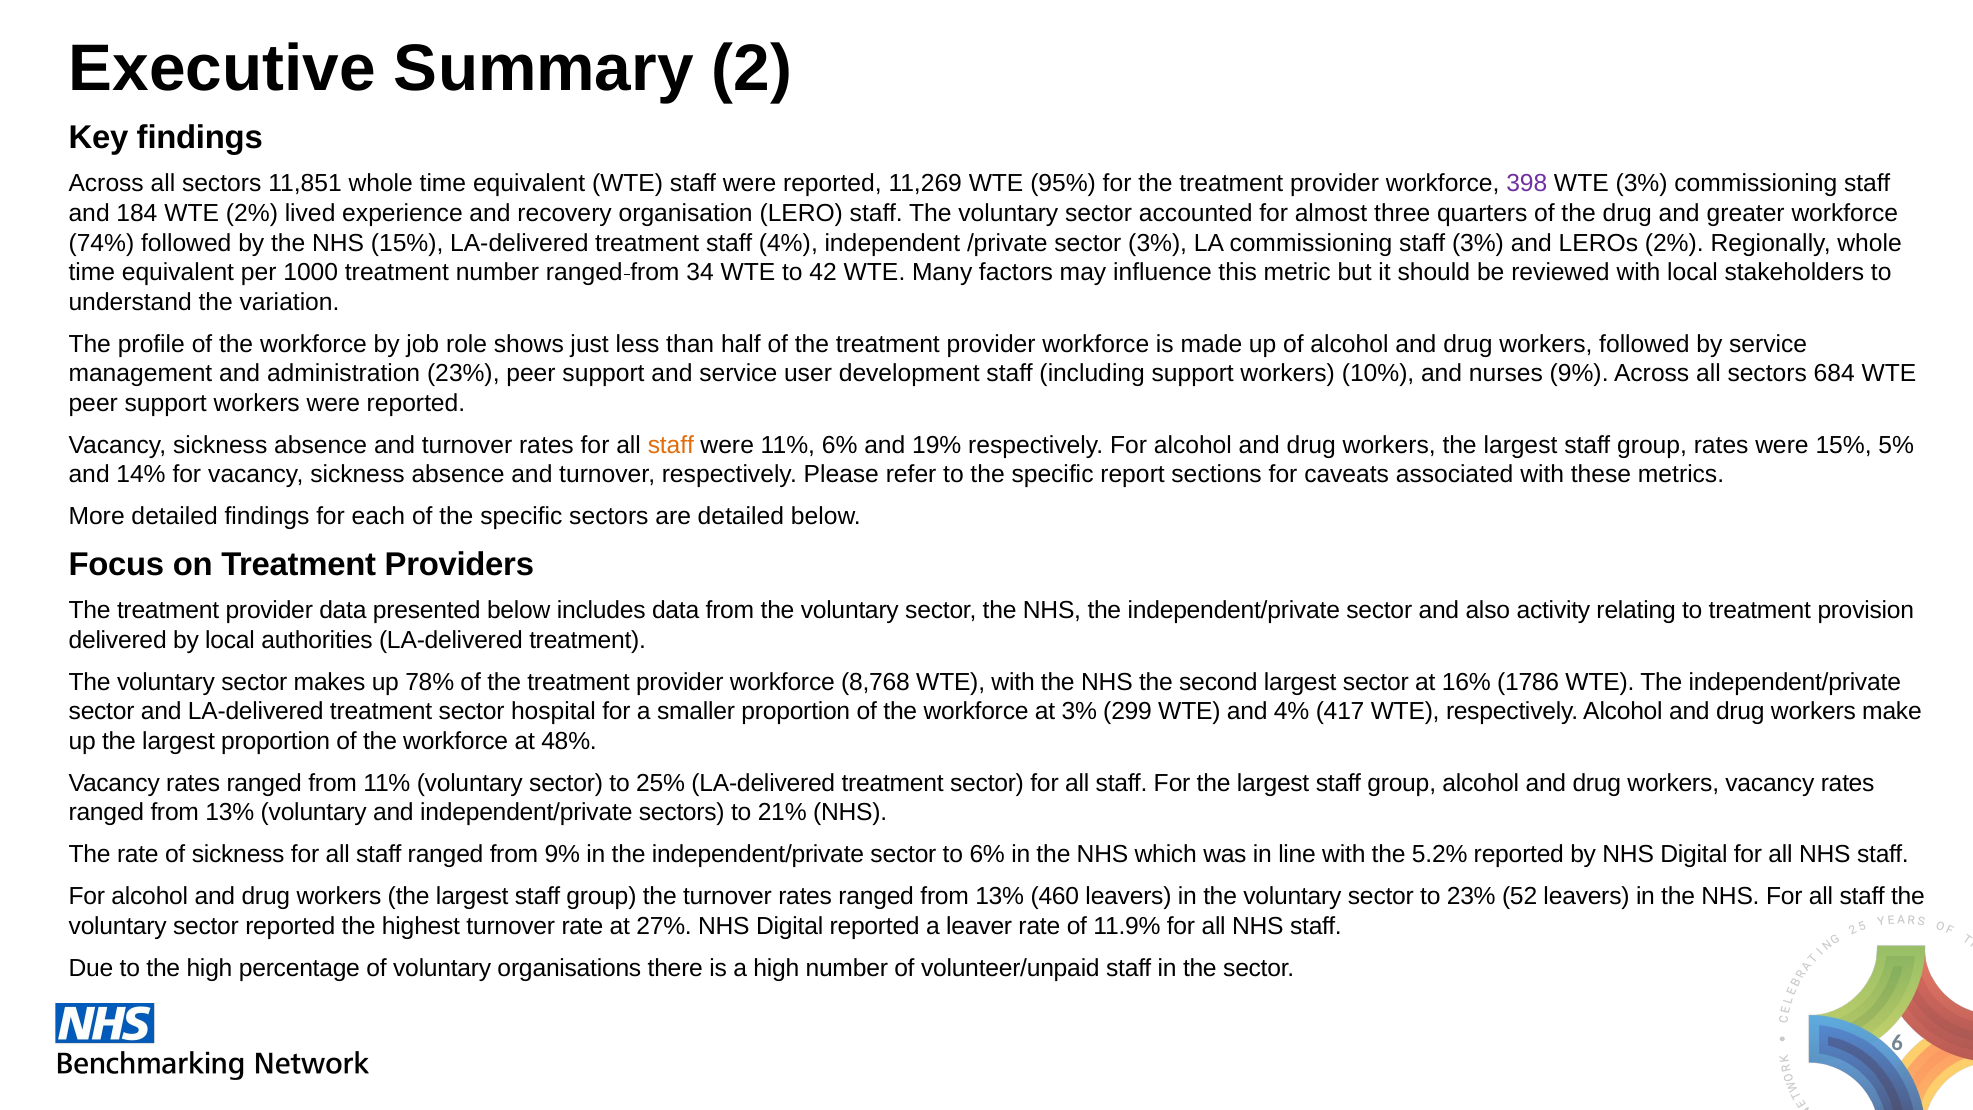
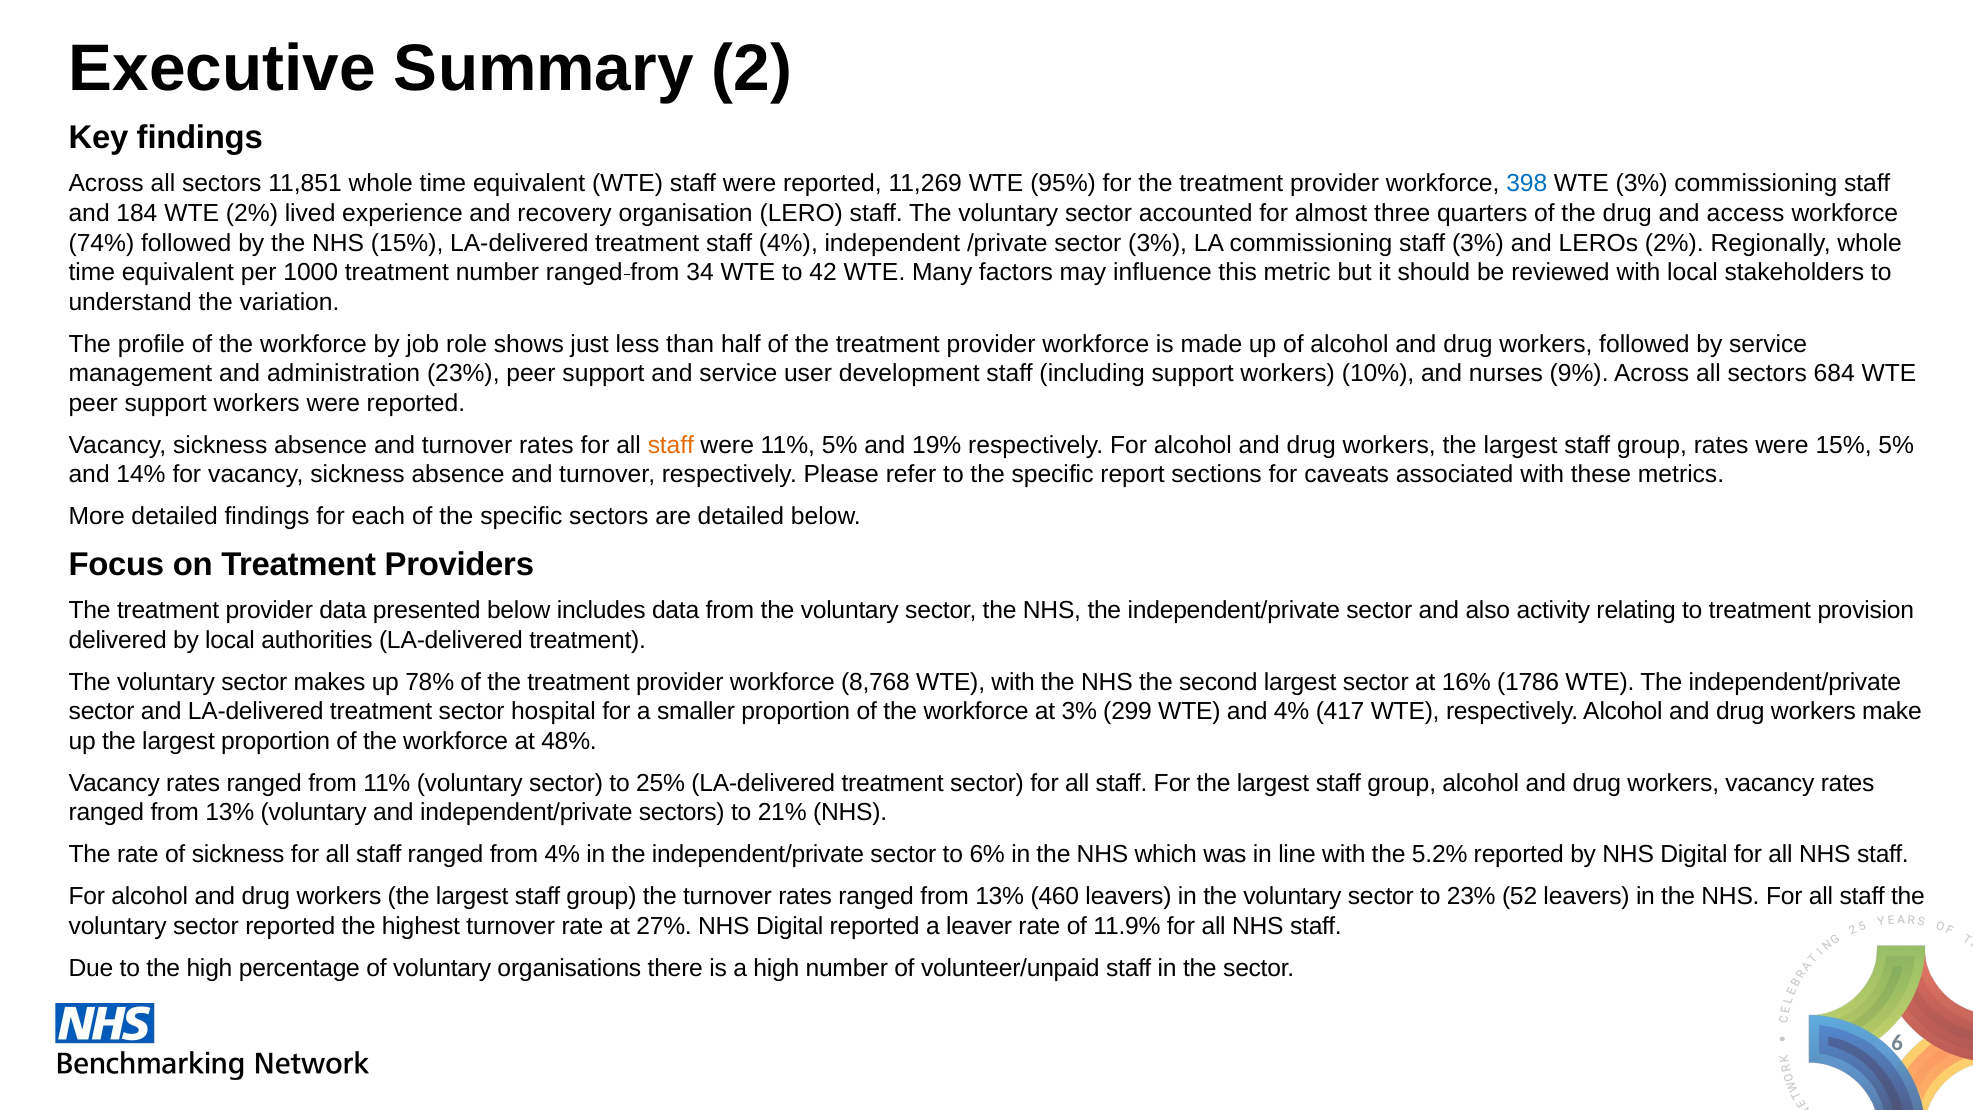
398 colour: purple -> blue (1527, 184)
greater: greater -> access (1746, 213)
11% 6%: 6% -> 5% (840, 445)
from 9%: 9% -> 4% (562, 855)
